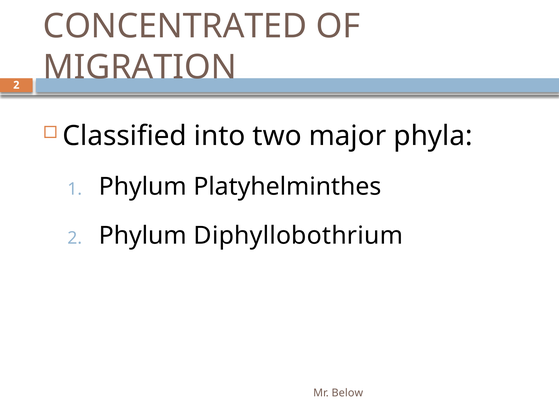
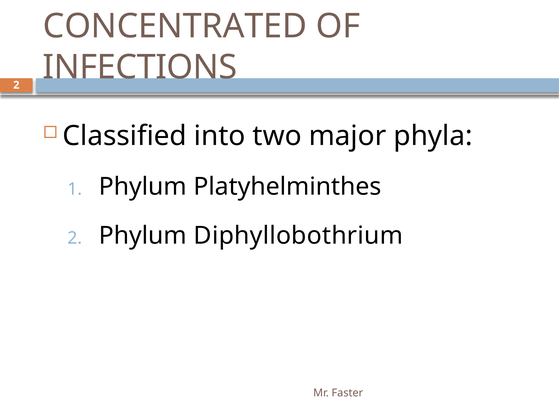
MIGRATION: MIGRATION -> INFECTIONS (140, 67)
Below: Below -> Faster (347, 393)
